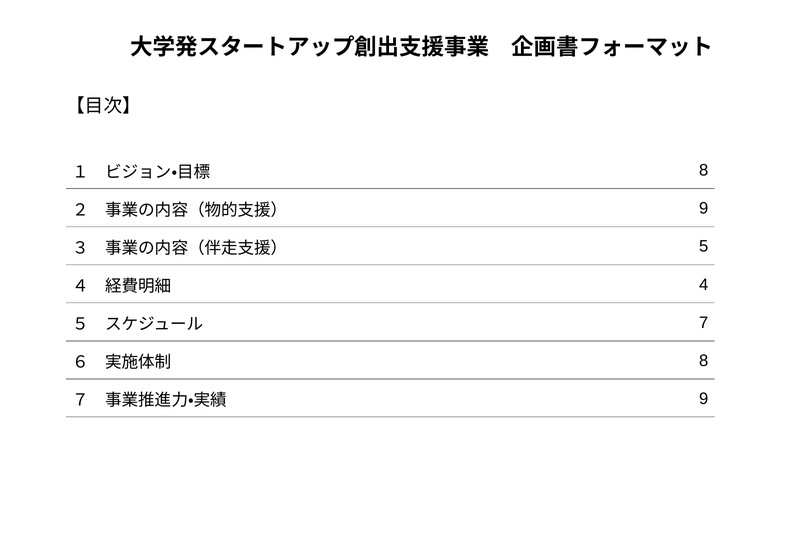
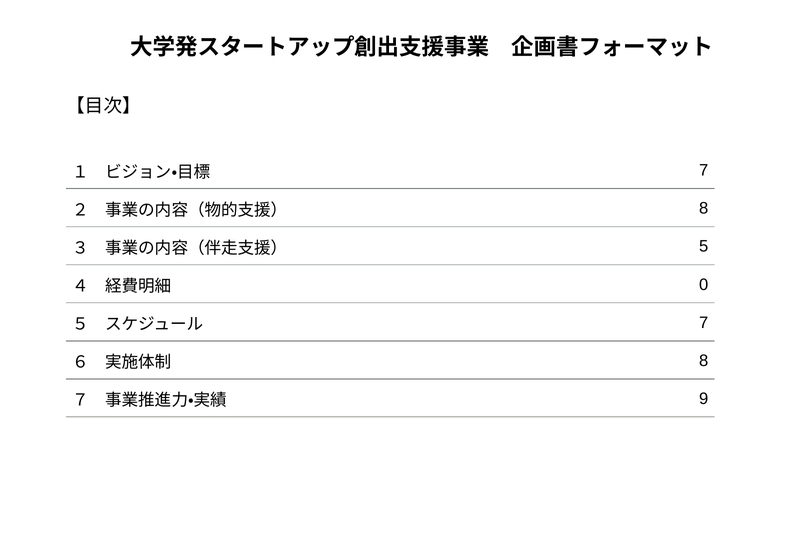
8: 8 -> 7 (704, 170)
9: 9 -> 8 (704, 209)
4: 4 -> 0 (704, 285)
